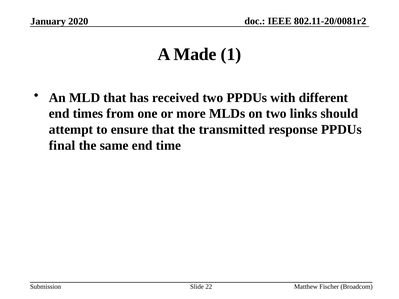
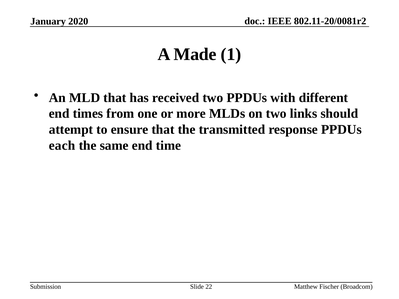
final: final -> each (62, 146)
